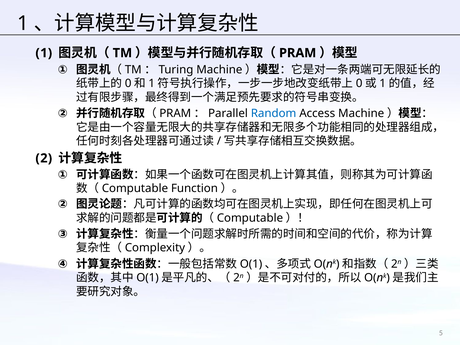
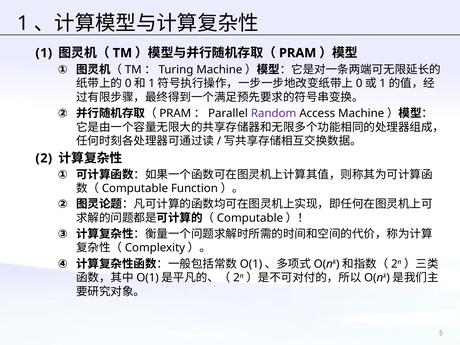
Random colour: blue -> purple (274, 113)
